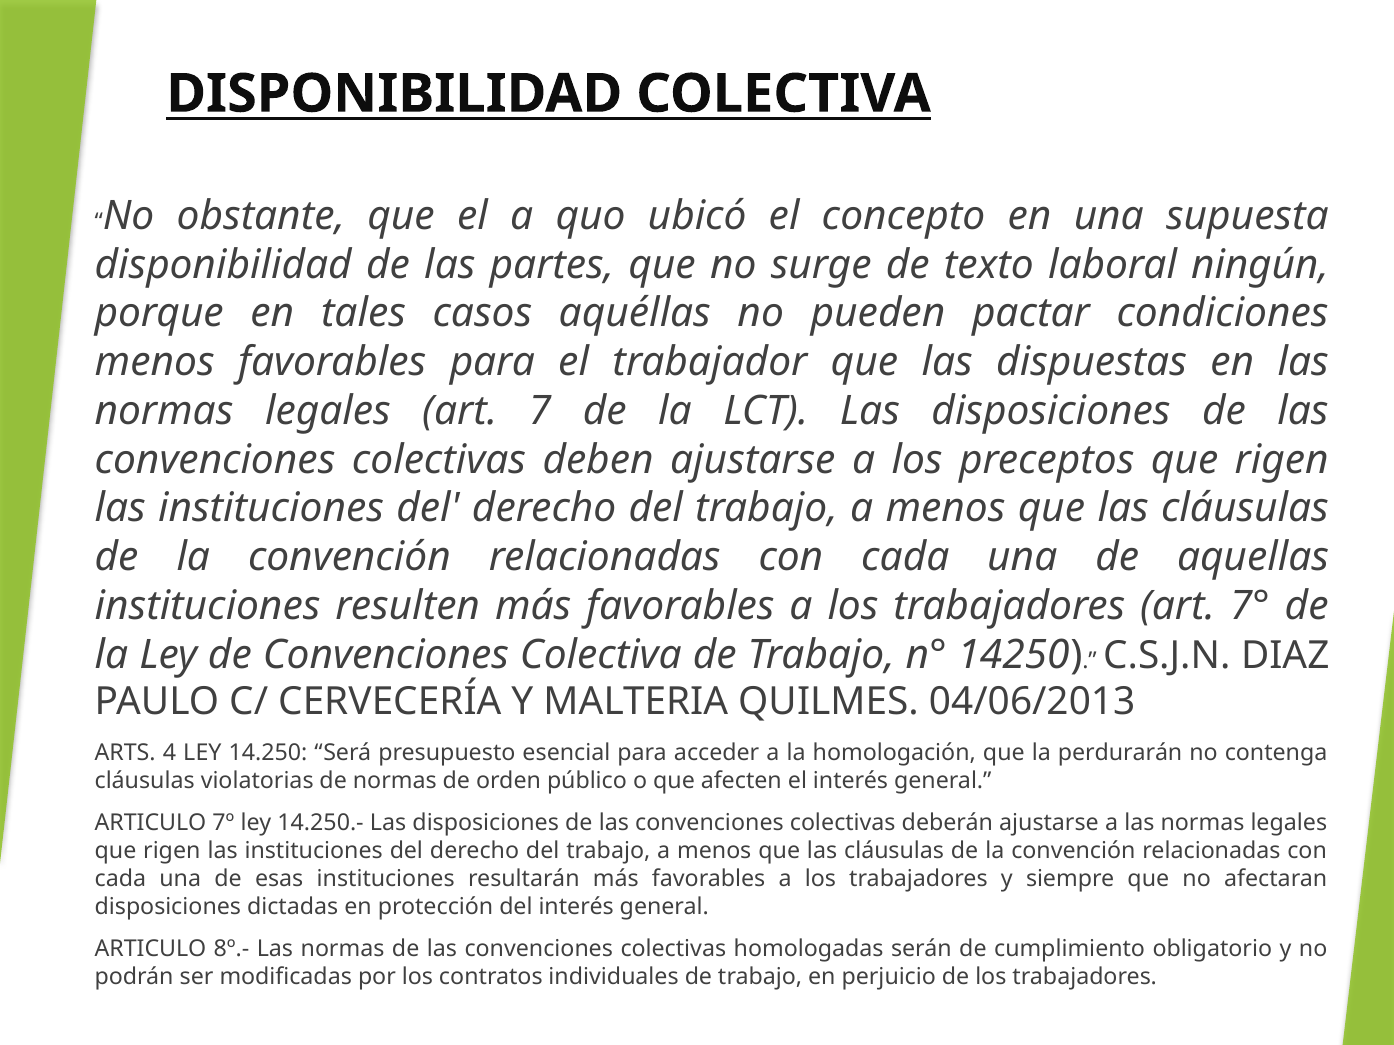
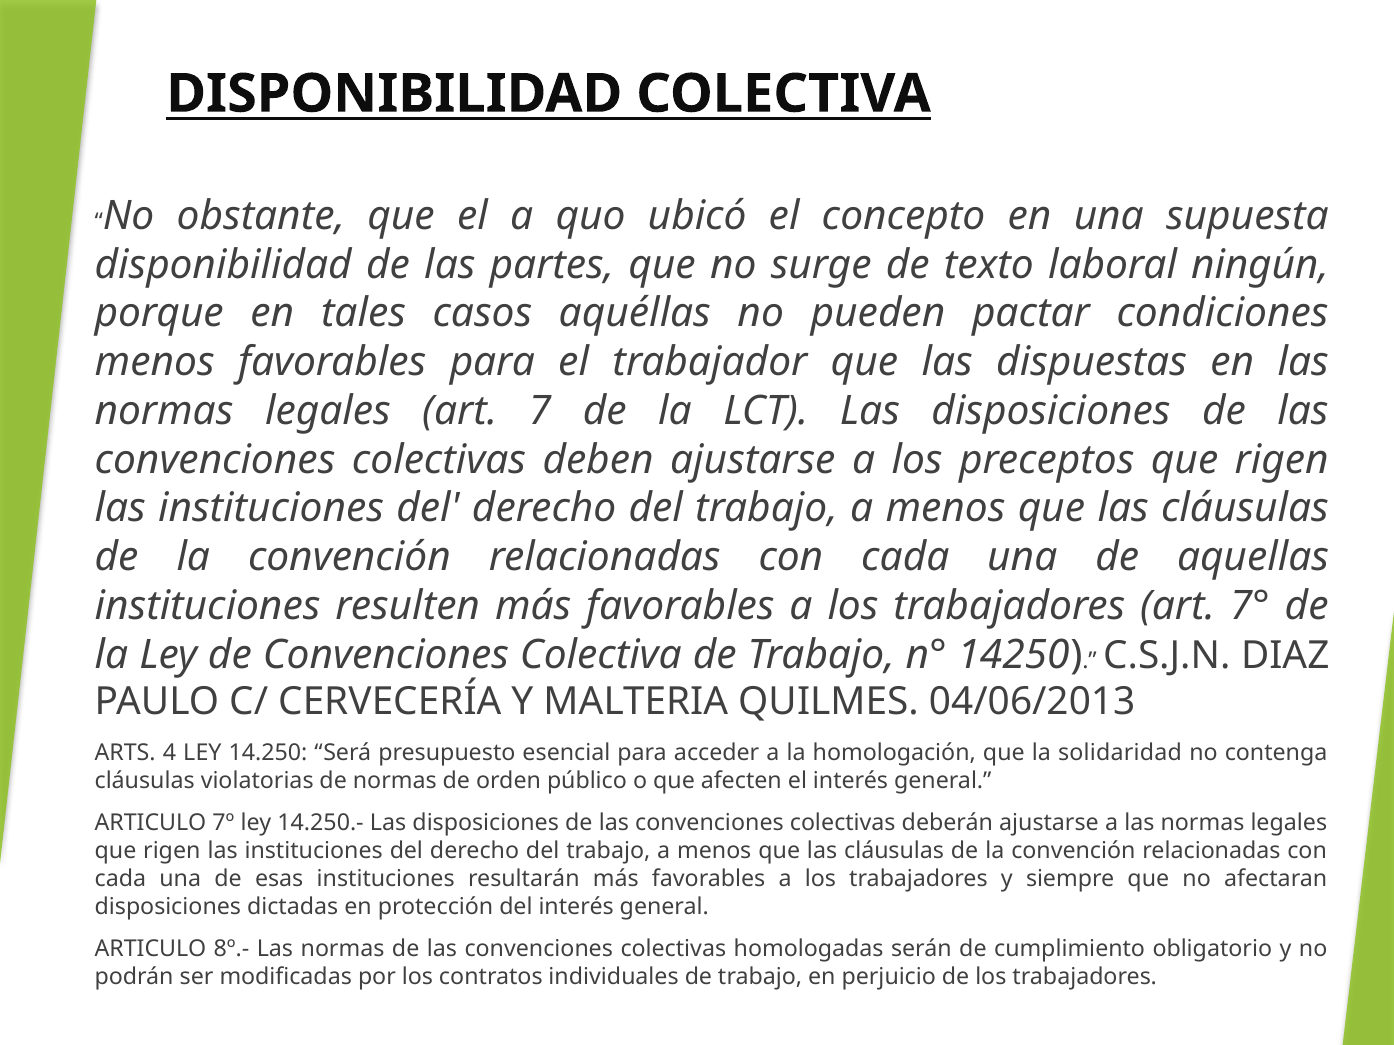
perdurarán: perdurarán -> solidaridad (1120, 753)
